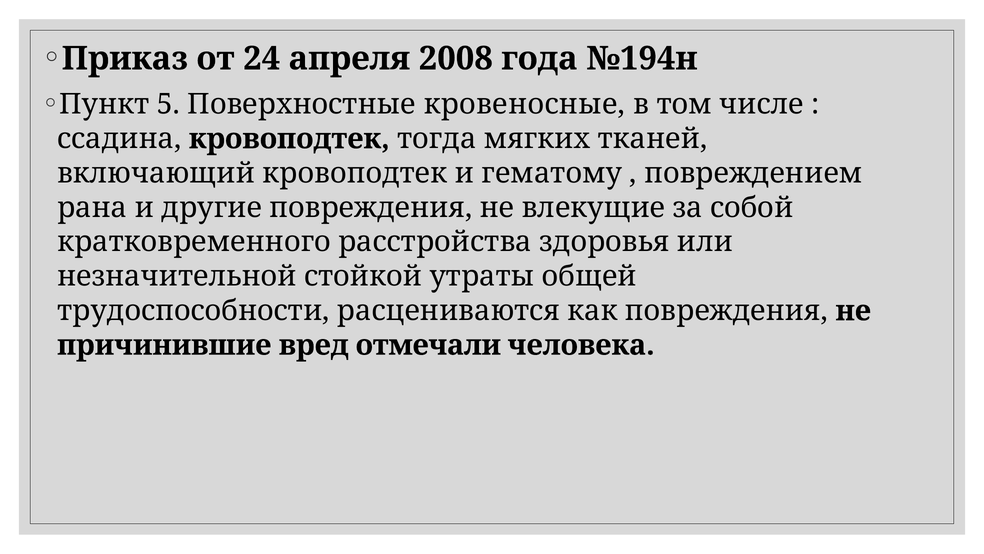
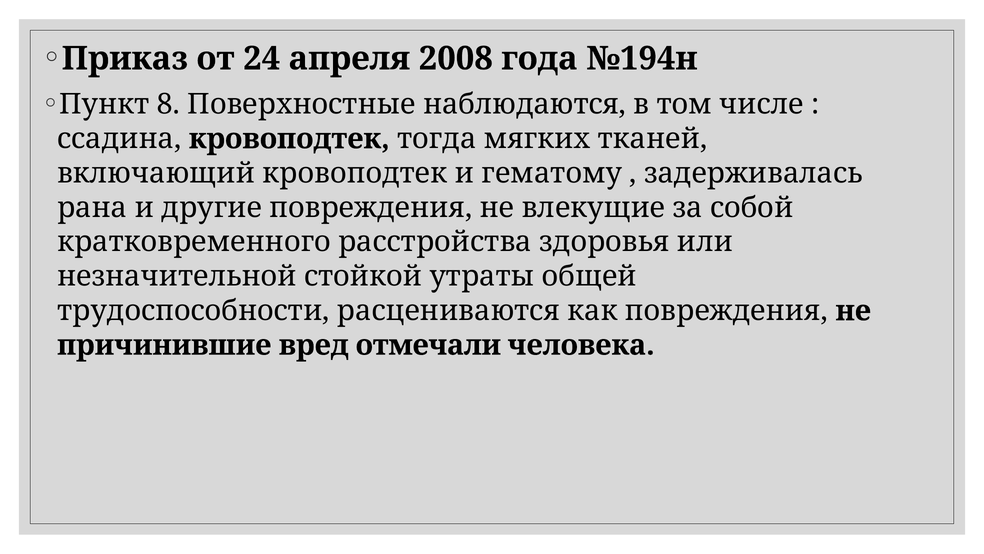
5: 5 -> 8 (168, 104)
кровеносные: кровеносные -> наблюдаются (525, 104)
повреждением: повреждением -> задерживалась (753, 173)
